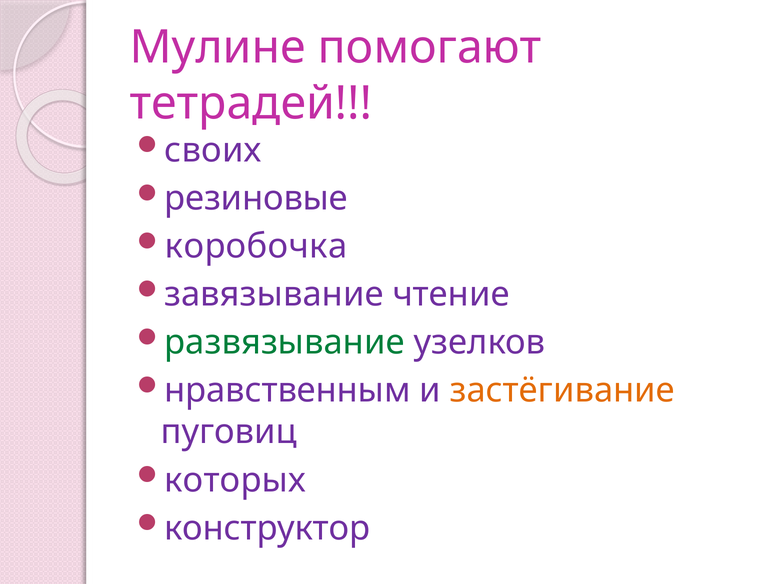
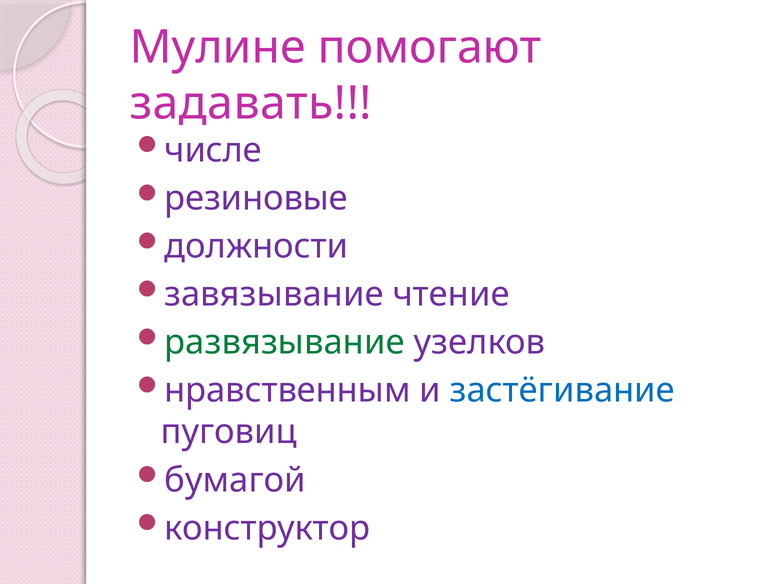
тетрадей: тетрадей -> задавать (251, 103)
своих: своих -> числе (213, 150)
коробочка: коробочка -> должности (256, 246)
застёгивание colour: orange -> blue (562, 390)
которых: которых -> бумагой (235, 480)
